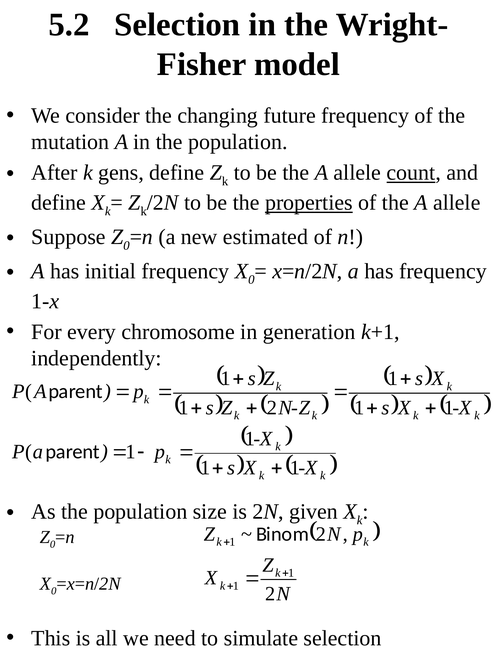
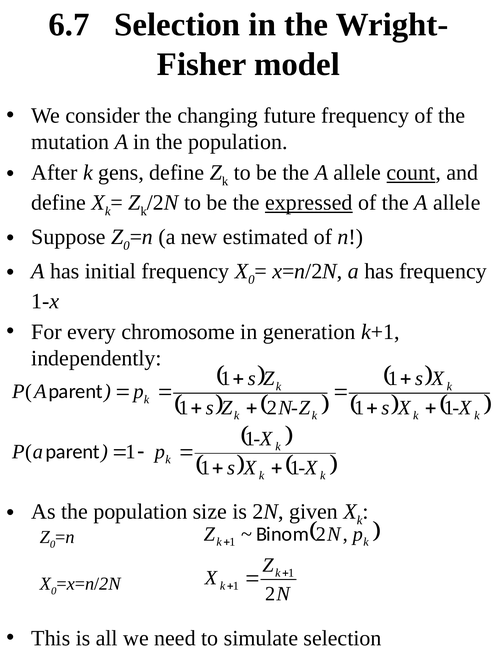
5.2: 5.2 -> 6.7 (69, 25)
properties: properties -> expressed (309, 203)
